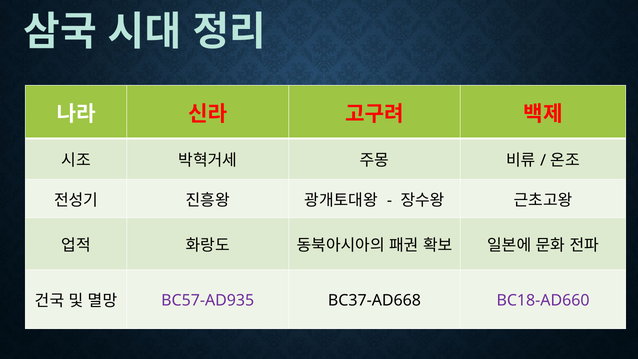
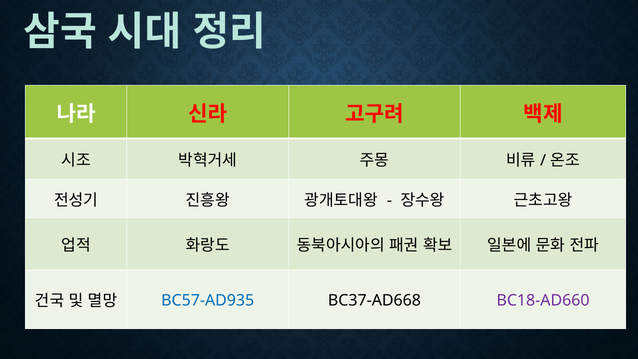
BC57-AD935 colour: purple -> blue (208, 300)
